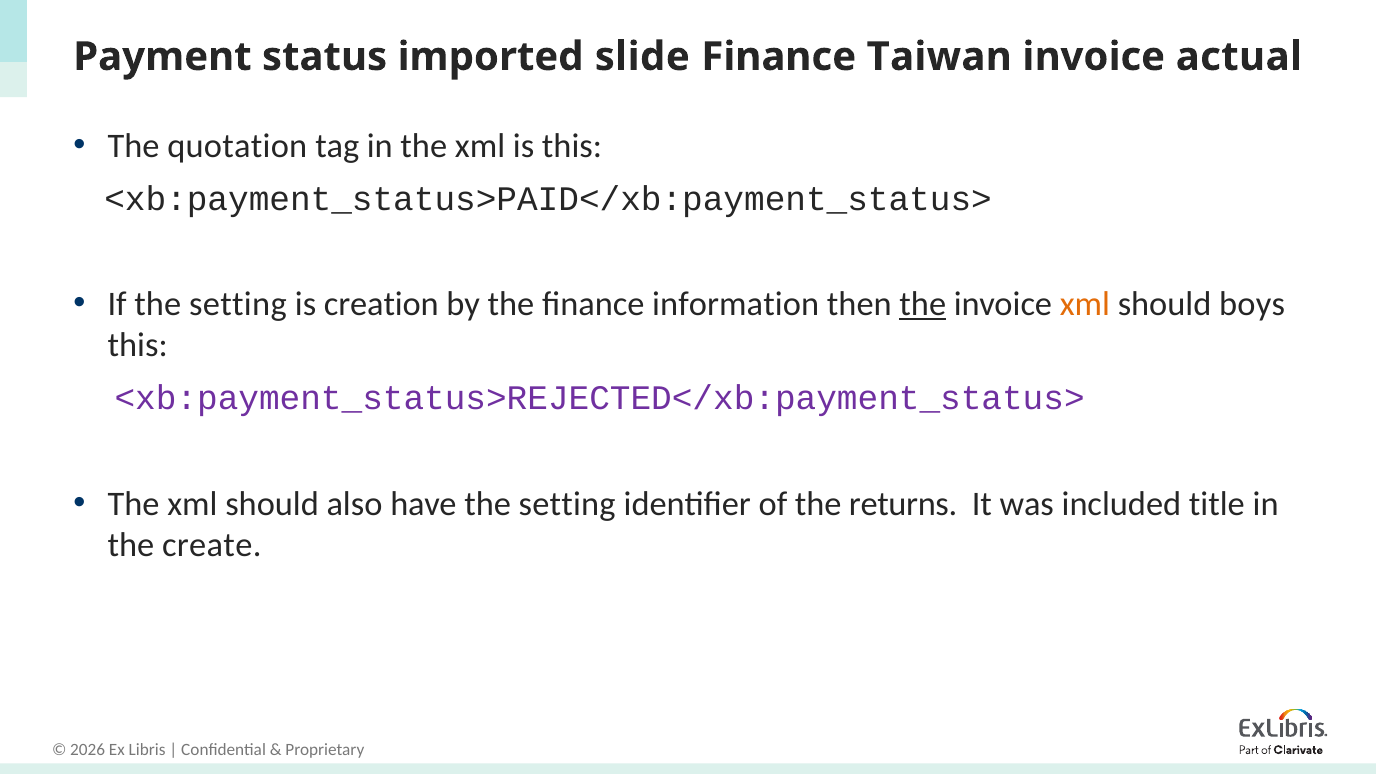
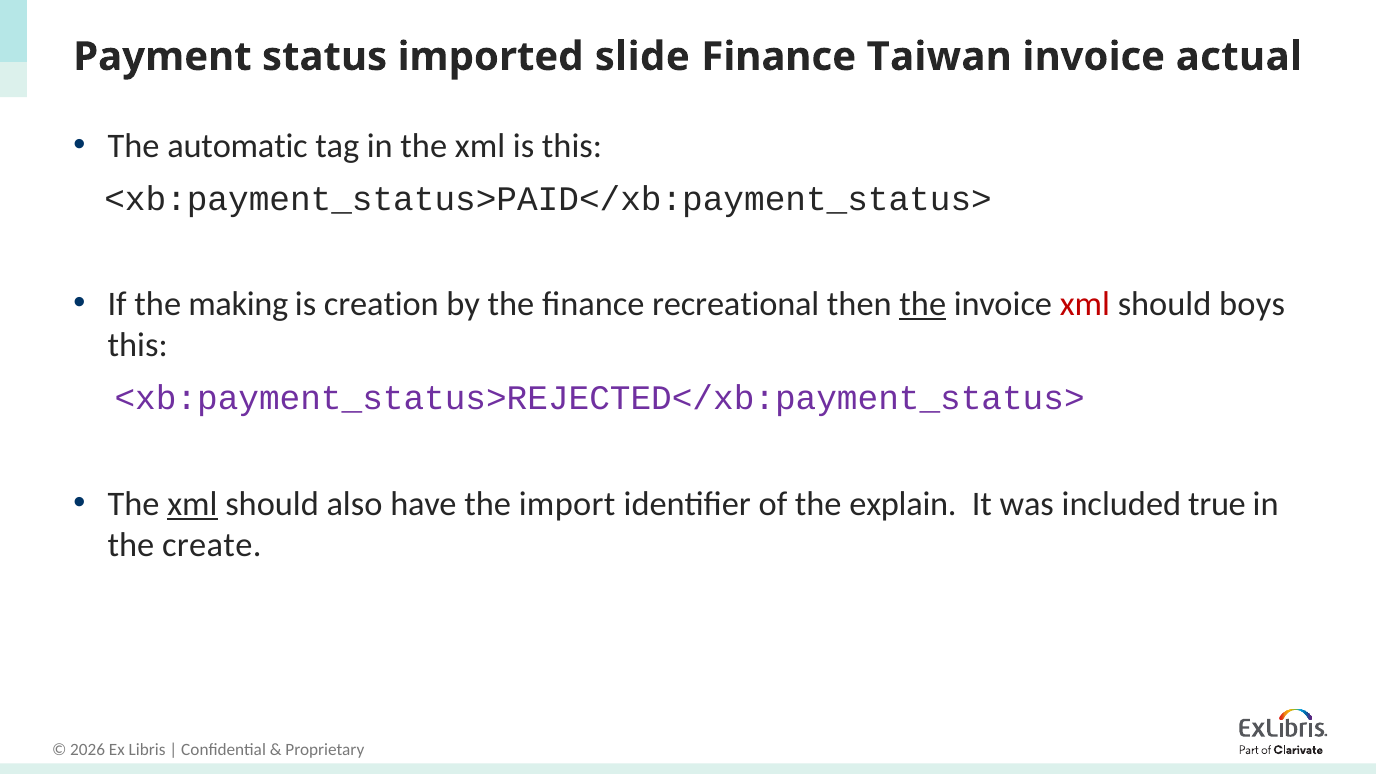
quotation: quotation -> automatic (238, 146)
If the setting: setting -> making (238, 304)
information: information -> recreational (736, 304)
xml colour: orange -> red (1085, 304)
xml underline: none -> present (192, 504)
have the setting: setting -> import (567, 504)
returns: returns -> explain (903, 504)
title: title -> true (1217, 504)
